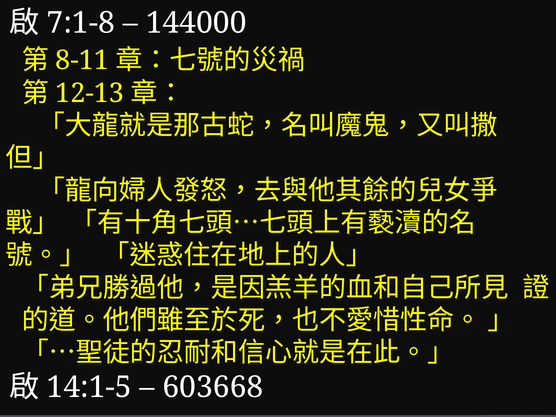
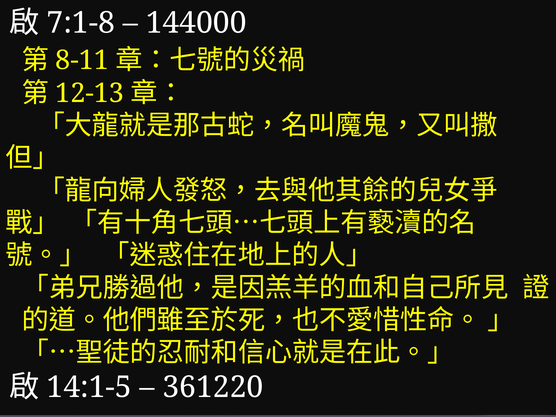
603668: 603668 -> 361220 (213, 387)
